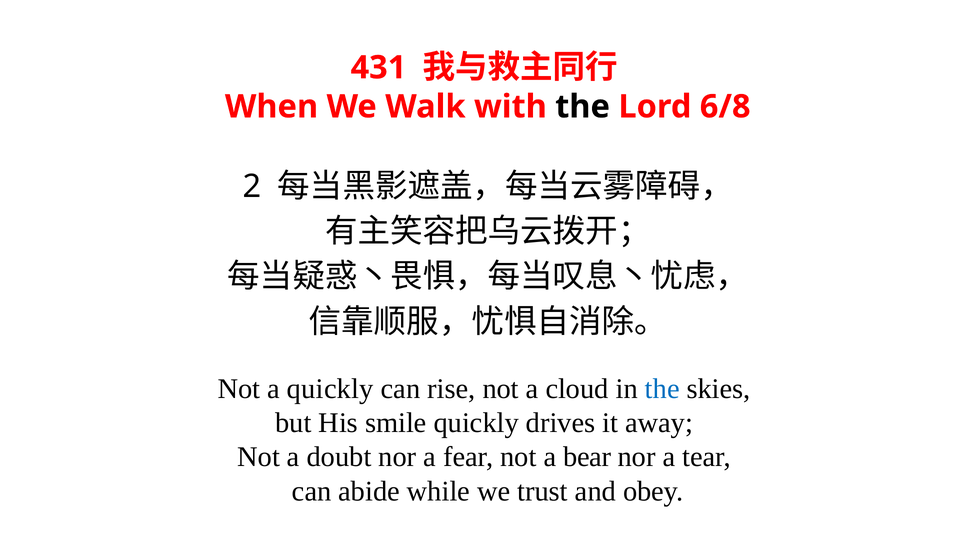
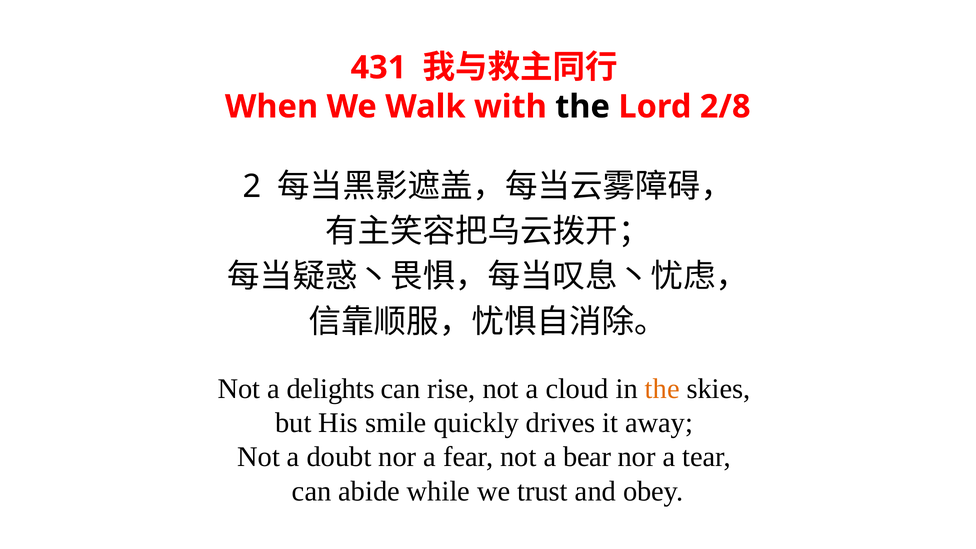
6/8: 6/8 -> 2/8 (725, 107)
a quickly: quickly -> delights (331, 389)
the colour: blue -> orange (662, 389)
